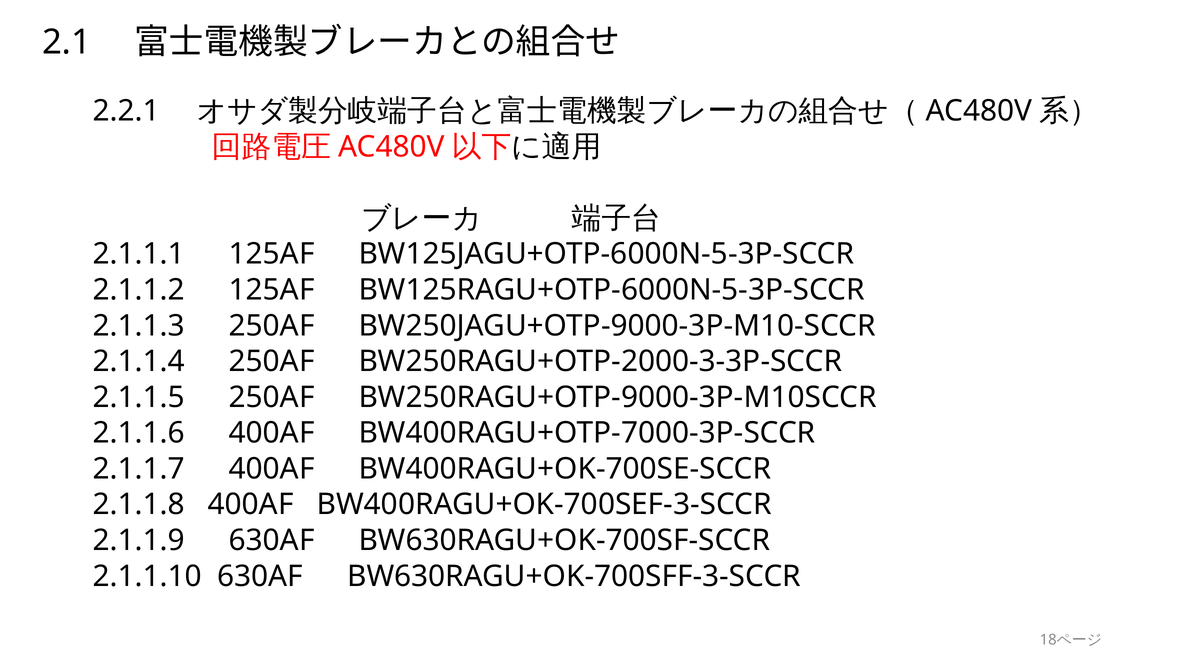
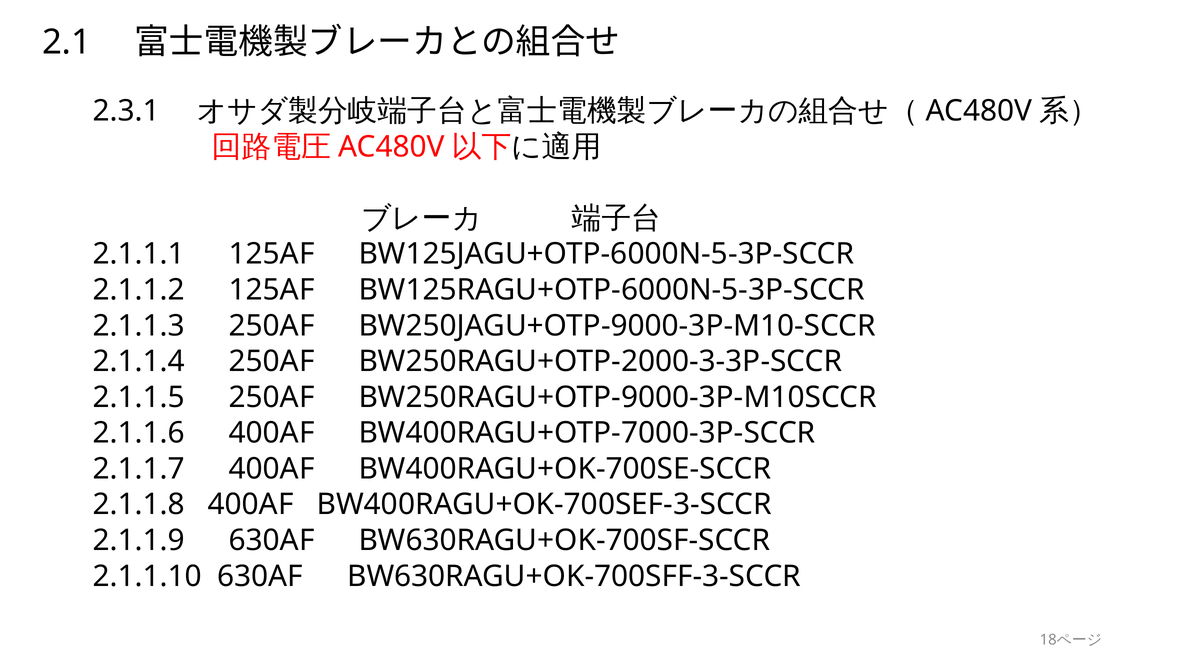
2.2.1: 2.2.1 -> 2.3.1 (126, 111)
